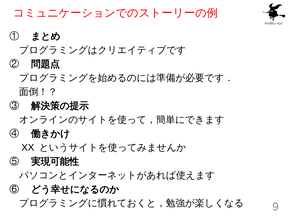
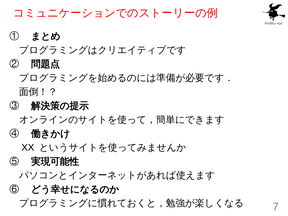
9: 9 -> 7 (276, 207)
